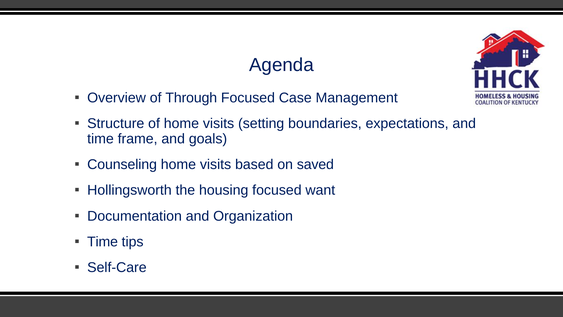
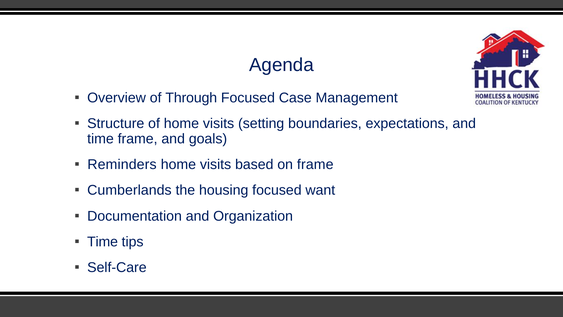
Counseling: Counseling -> Reminders (122, 164)
on saved: saved -> frame (315, 164)
Hollingsworth: Hollingsworth -> Cumberlands (129, 190)
